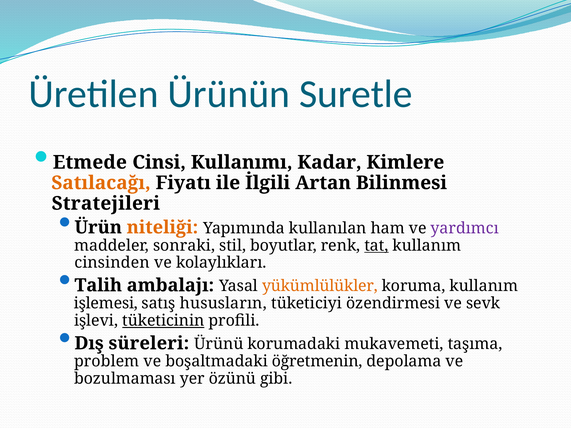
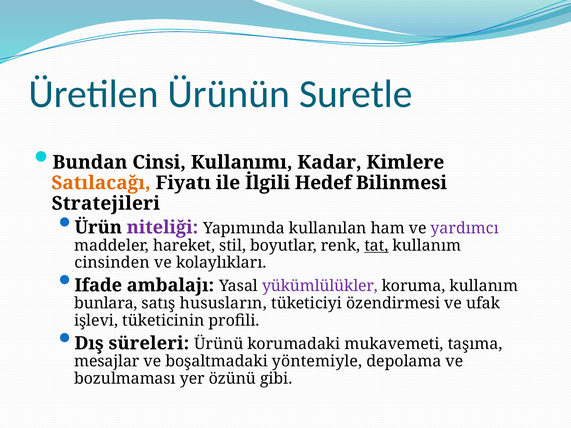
Etmede: Etmede -> Bundan (90, 162)
Artan: Artan -> Hedef (323, 183)
niteliği colour: orange -> purple (162, 228)
sonraki: sonraki -> hareket (184, 246)
Talih: Talih -> Ifade (98, 285)
yükümlülükler colour: orange -> purple (320, 286)
işlemesi: işlemesi -> bunlara (106, 304)
sevk: sevk -> ufak (483, 304)
tüketicinin underline: present -> none (163, 321)
problem: problem -> mesajlar (107, 362)
öğretmenin: öğretmenin -> yöntemiyle (317, 362)
